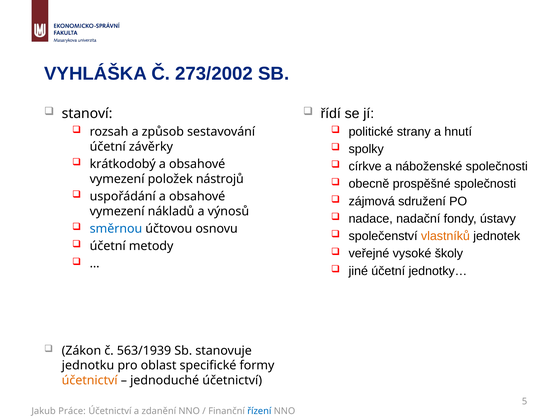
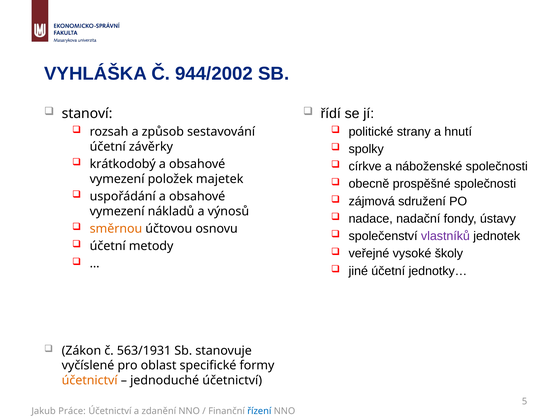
273/2002: 273/2002 -> 944/2002 (214, 74)
nástrojů: nástrojů -> majetek (220, 179)
směrnou colour: blue -> orange (116, 229)
vlastníků colour: orange -> purple (445, 236)
563/1939: 563/1939 -> 563/1931 (144, 351)
jednotku: jednotku -> vyčíslené (88, 366)
